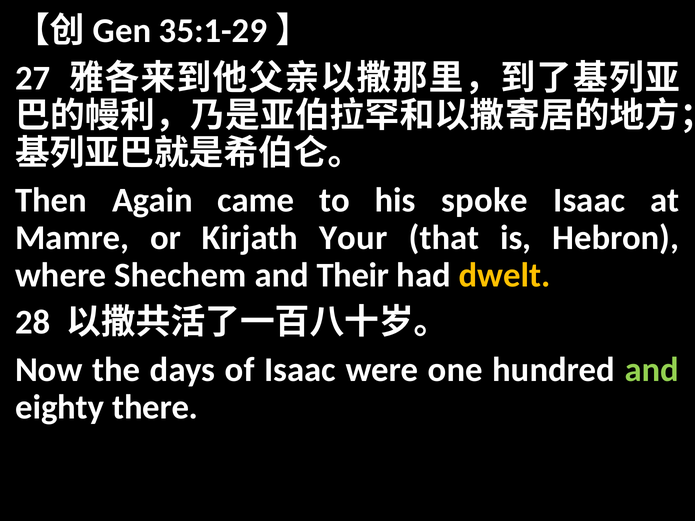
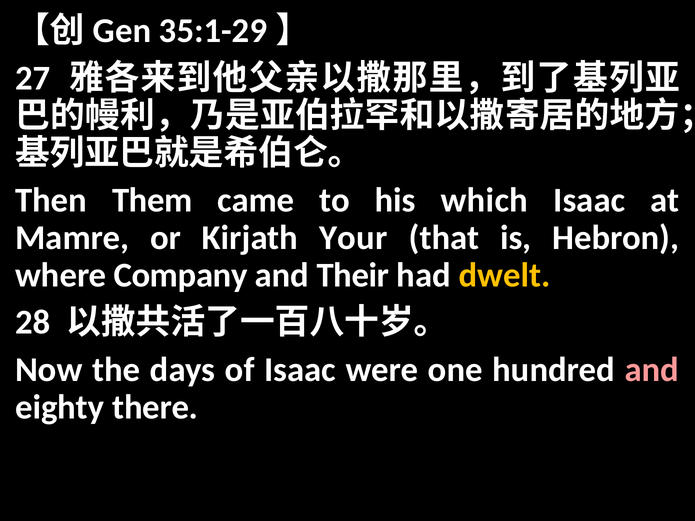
Again: Again -> Them (152, 200)
spoke: spoke -> which (484, 200)
Shechem: Shechem -> Company (181, 275)
and colour: light green -> pink (652, 370)
